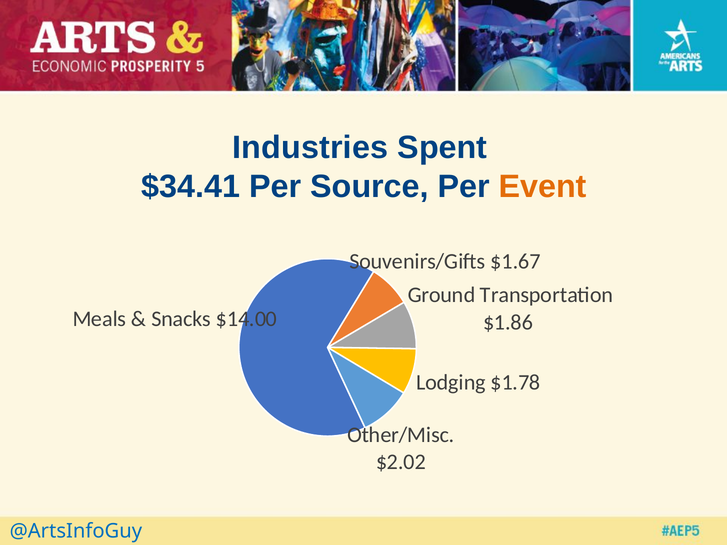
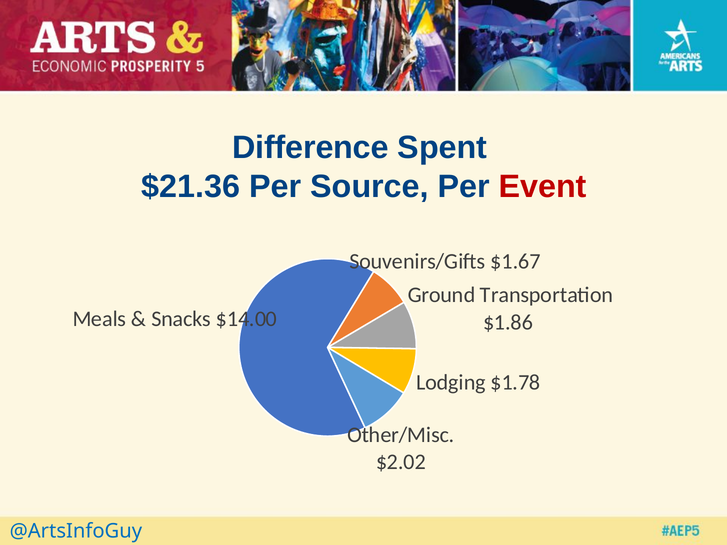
Industries: Industries -> Difference (310, 148)
$34.41: $34.41 -> $21.36 (191, 187)
Event colour: orange -> red (543, 187)
